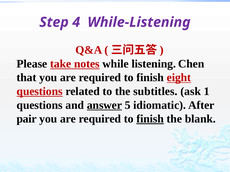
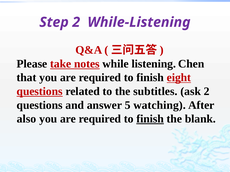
Step 4: 4 -> 2 (76, 22)
ask 1: 1 -> 2 (207, 92)
answer underline: present -> none (104, 105)
idiomatic: idiomatic -> watching (160, 105)
pair: pair -> also (26, 119)
